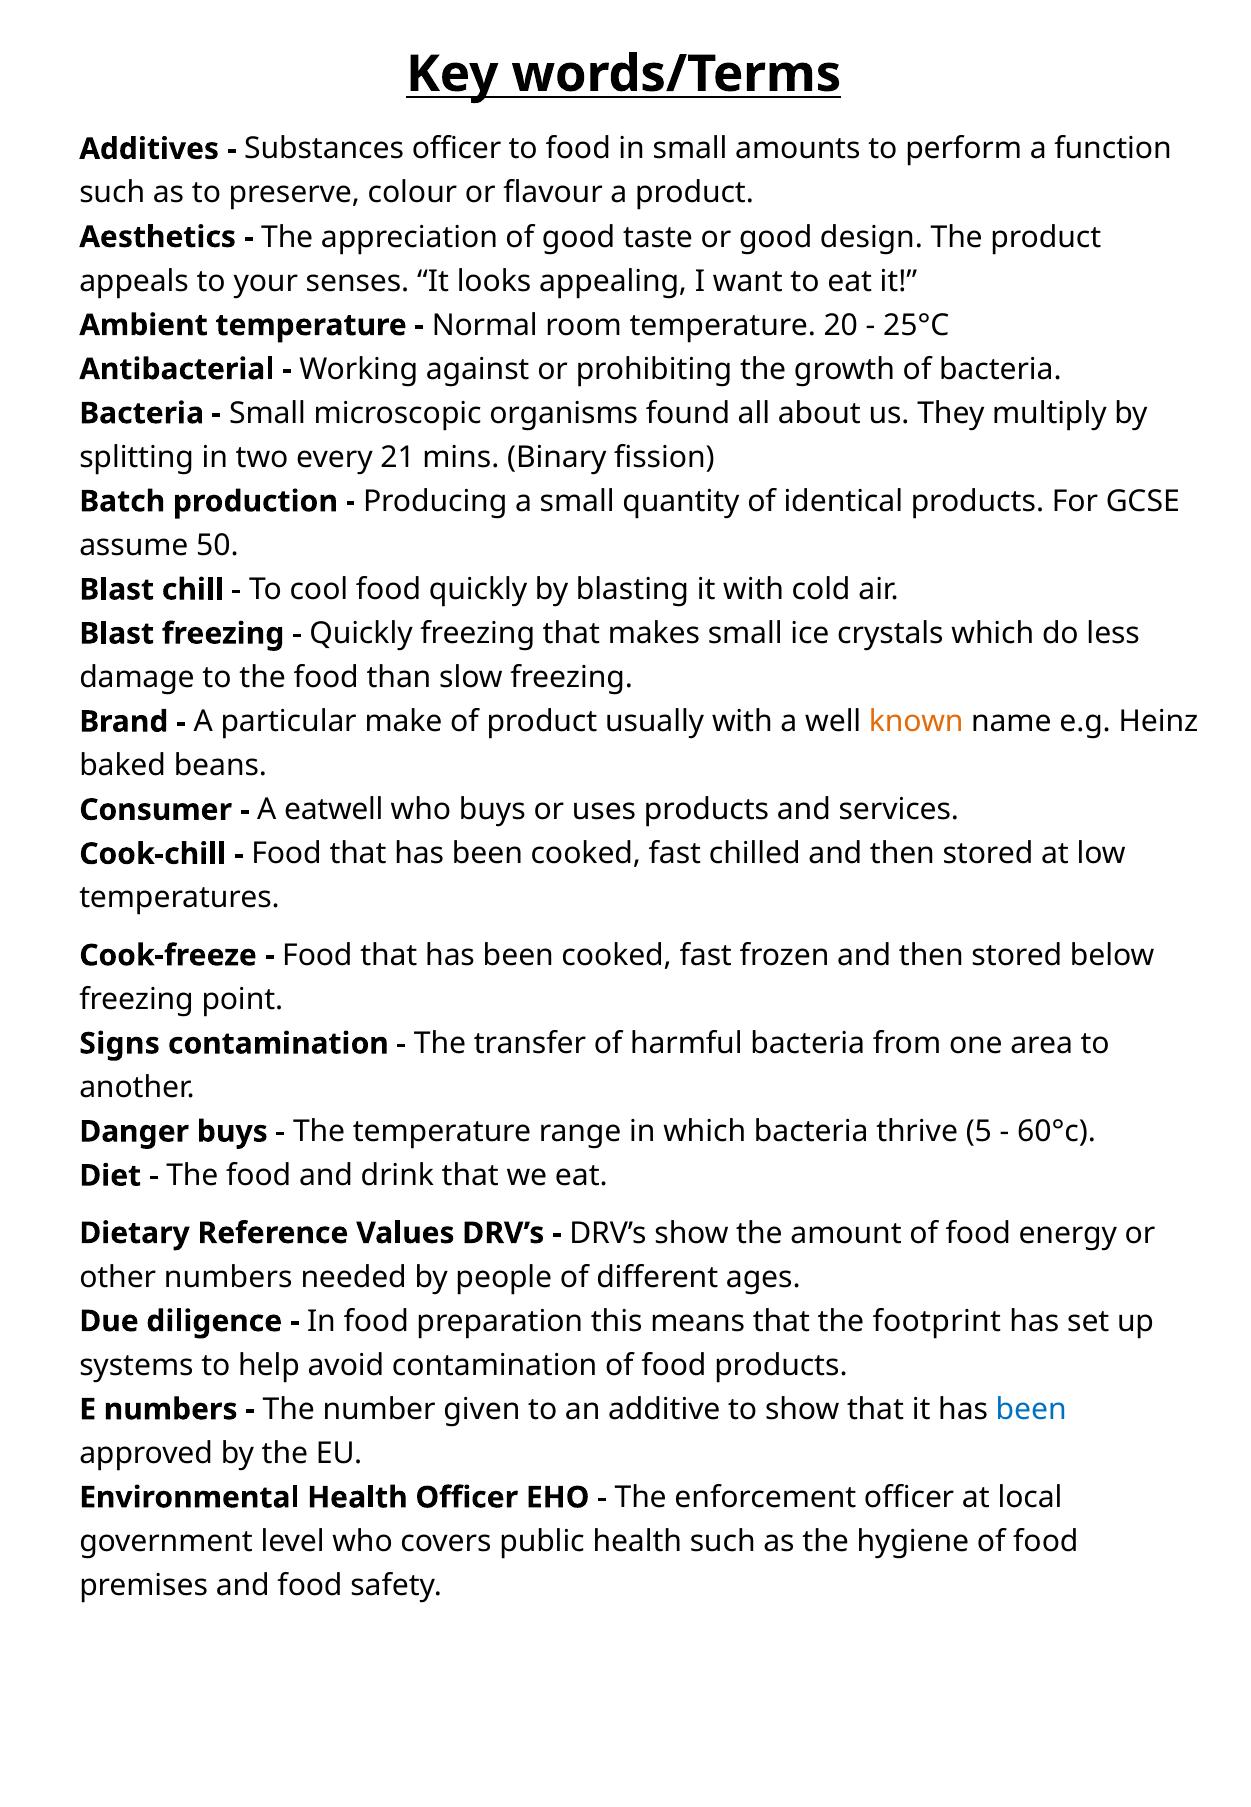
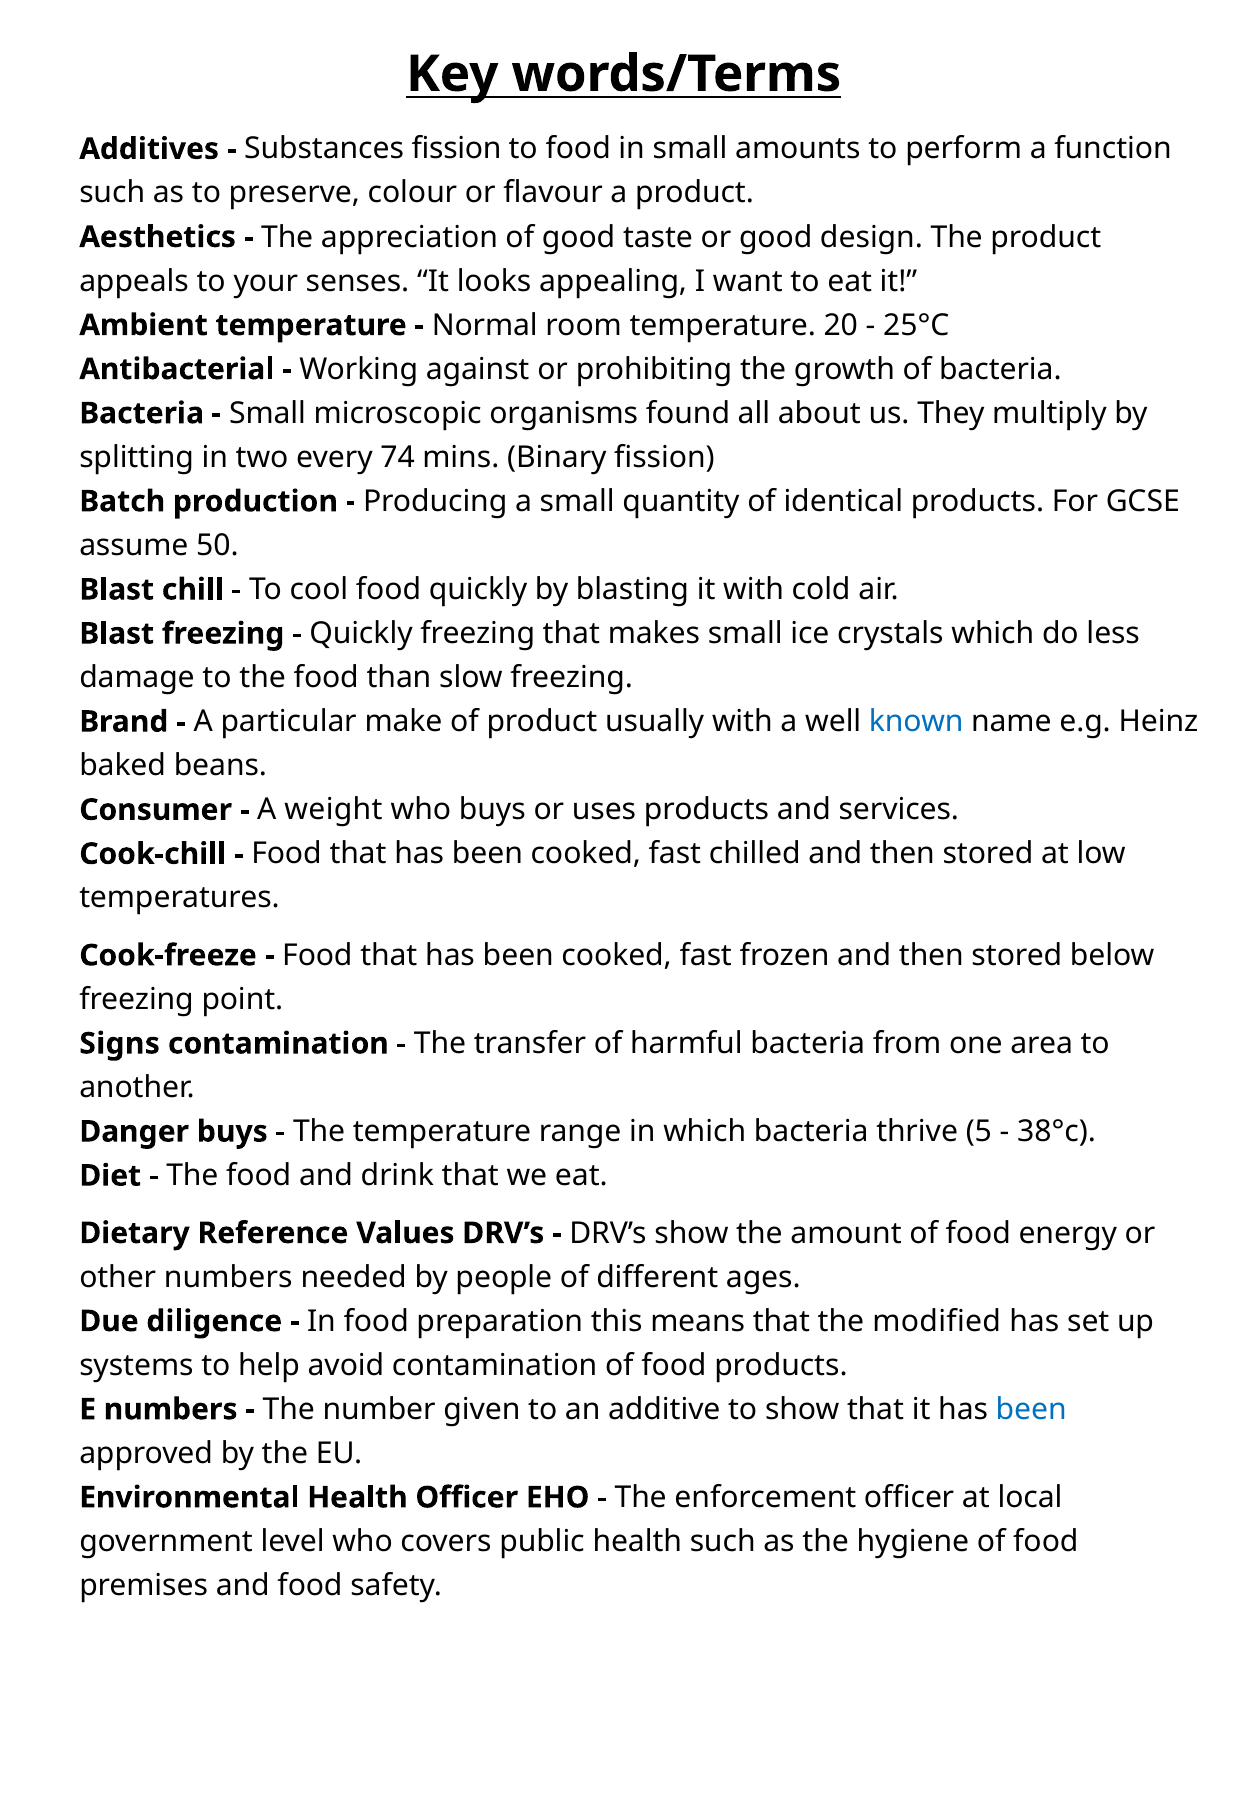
Substances officer: officer -> fission (457, 149)
21: 21 -> 74 (398, 457)
known colour: orange -> blue (916, 722)
eatwell: eatwell -> weight (333, 810)
60°c: 60°c -> 38°c (1057, 1132)
footprint: footprint -> modified (937, 1321)
